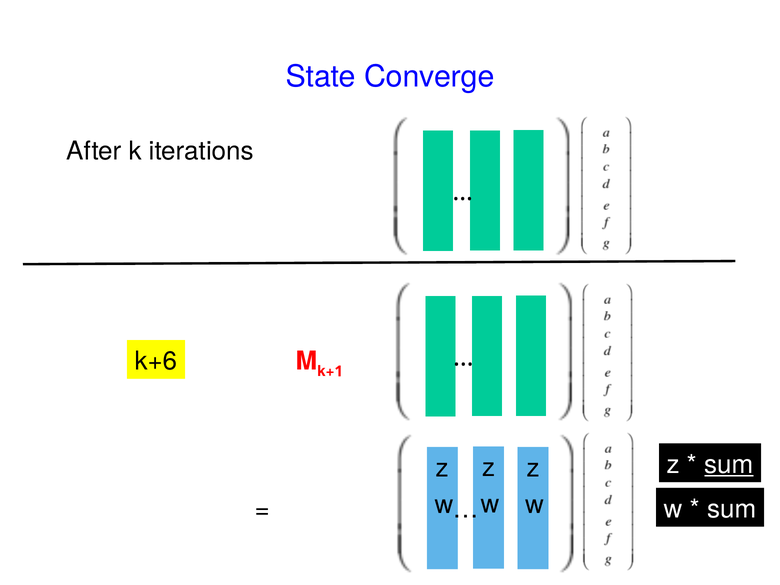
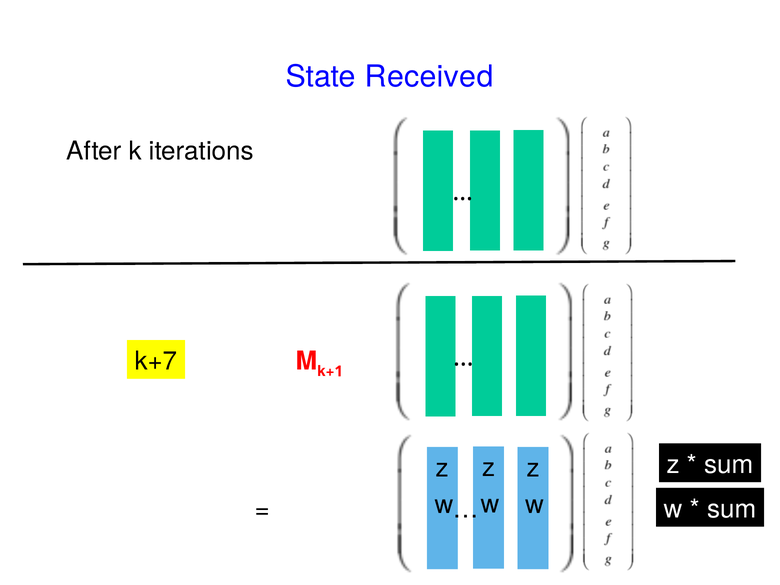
Converge: Converge -> Received (429, 77)
k+6: k+6 -> k+7 (156, 361)
sum underline: present -> none (729, 465)
